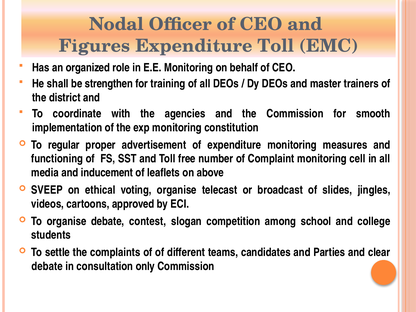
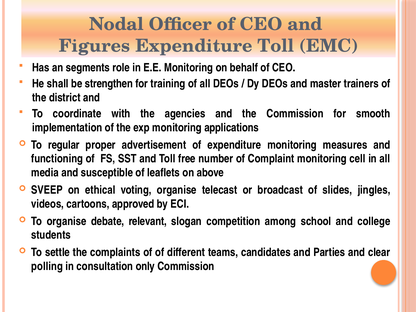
organized: organized -> segments (88, 68)
constitution: constitution -> applications (232, 128)
inducement: inducement -> susceptible (107, 173)
contest: contest -> relevant (148, 221)
debate: debate -> polling (47, 266)
